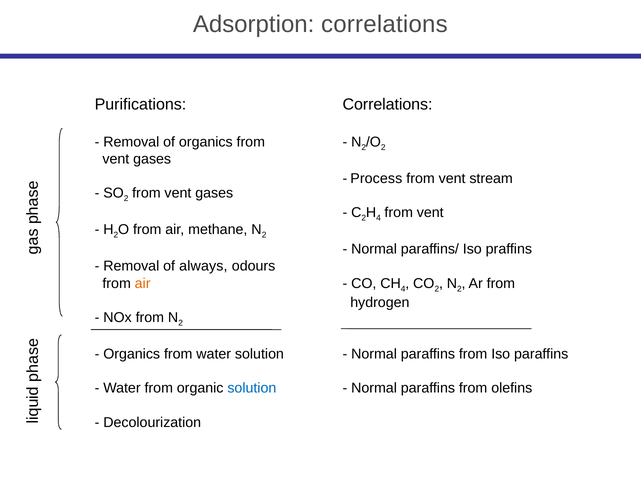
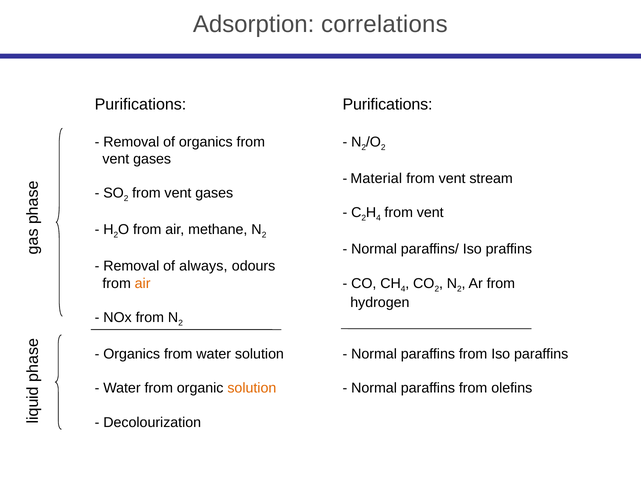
Correlations: Correlations -> Purifications (388, 105)
Process: Process -> Material (376, 178)
solution colour: blue -> orange (252, 388)
